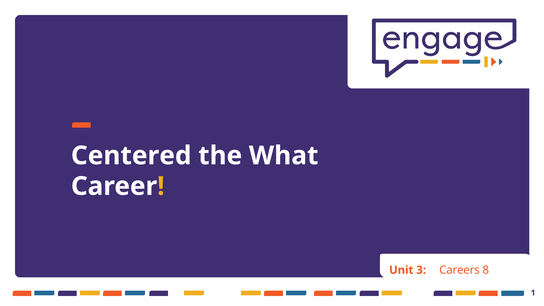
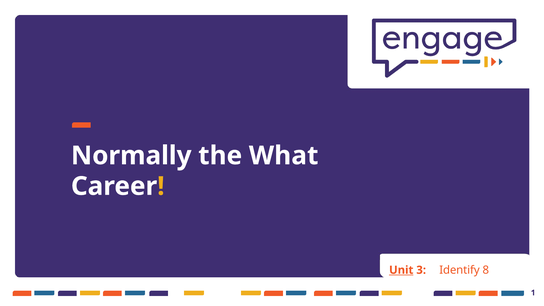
Centered: Centered -> Normally (131, 156)
Unit underline: none -> present (401, 270)
Careers: Careers -> Identify (459, 270)
